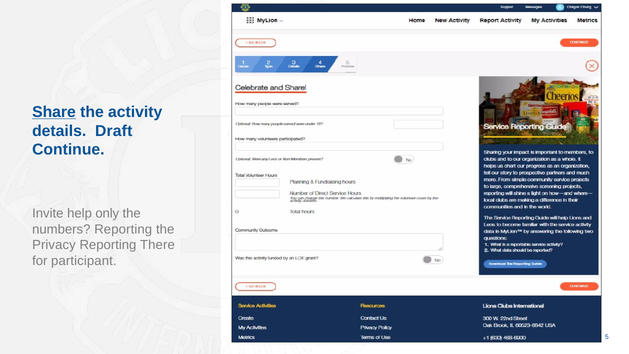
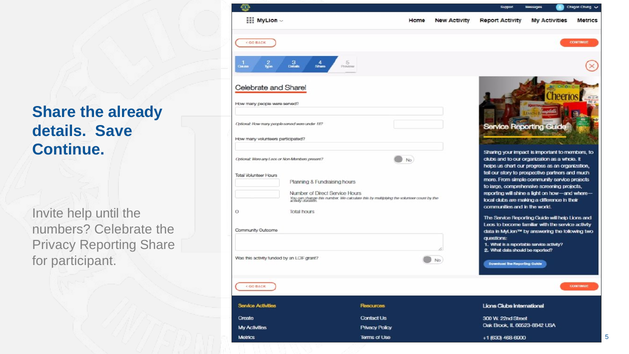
Share underline: present -> none (54, 112)
activity: activity -> already (135, 112)
Draft: Draft -> Save (114, 131)
only: only -> until (107, 213)
numbers Reporting: Reporting -> Celebrate (123, 229)
Reporting There: There -> Share (158, 245)
